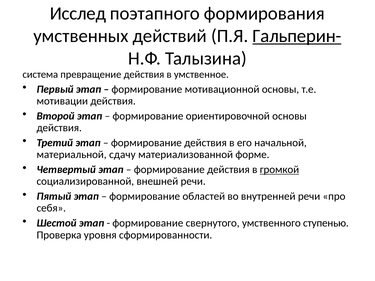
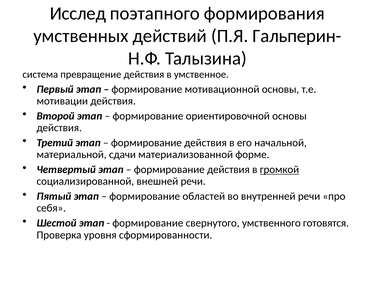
Гальперин- underline: present -> none (297, 36)
сдачу: сдачу -> сдачи (122, 155)
ступенью: ступенью -> готовятся (326, 223)
